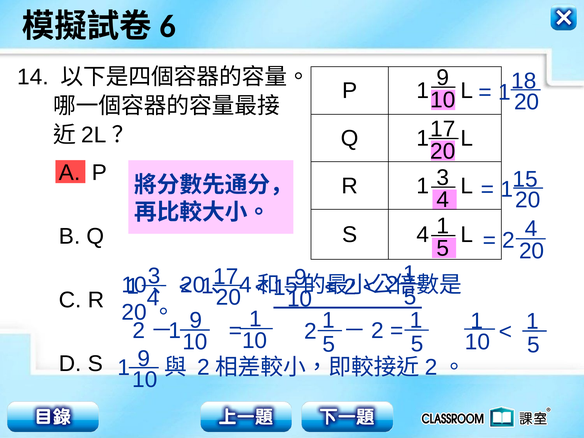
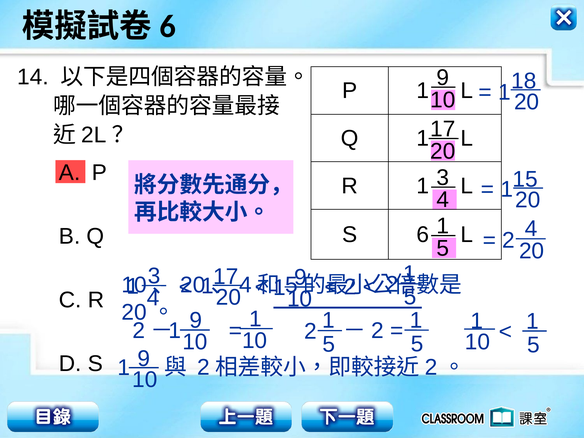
S 4: 4 -> 6 (423, 235)
